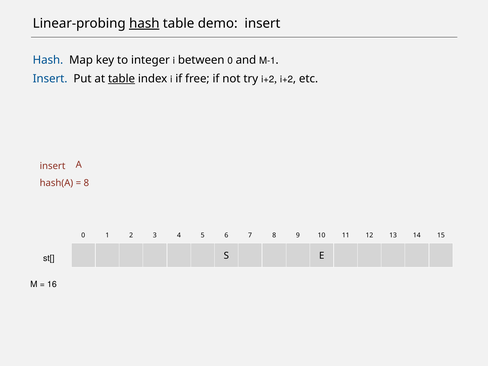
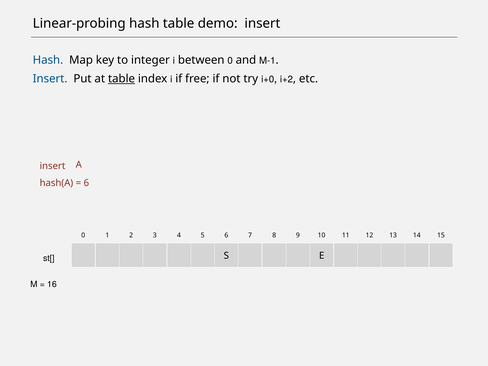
hash underline: present -> none (144, 23)
try i+2: i+2 -> i+0 (268, 79)
8: 8 -> 6 (86, 183)
